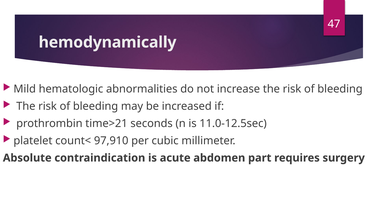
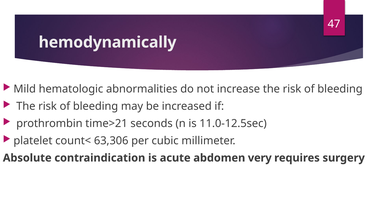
97,910: 97,910 -> 63,306 (111, 140)
part: part -> very (260, 158)
